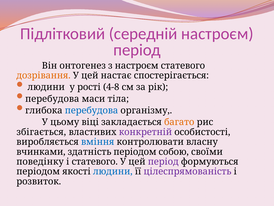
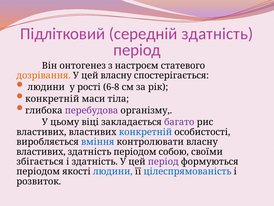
середній настроєм: настроєм -> здатність (217, 34)
цей настає: настає -> власну (116, 75)
4-8: 4-8 -> 6-8 (111, 87)
перебудова: перебудова -> конкретній (52, 99)
перебудова colour: blue -> purple (91, 110)
багато colour: orange -> purple (179, 122)
збігається: збігається -> властивих (41, 132)
конкретній colour: purple -> blue (145, 132)
вчинками: вчинками -> властивих (41, 151)
поведінку: поведінку -> збігається (40, 161)
і статевого: статевого -> здатність (95, 161)
цілеспрямованість colour: purple -> blue (187, 171)
